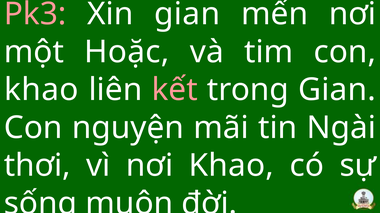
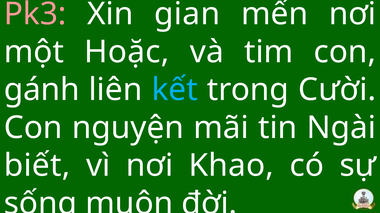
khao: khao -> gánh (42, 90)
kết colour: pink -> light blue (175, 90)
trong Gian: Gian -> Cười (337, 90)
thơi: thơi -> biết (37, 166)
